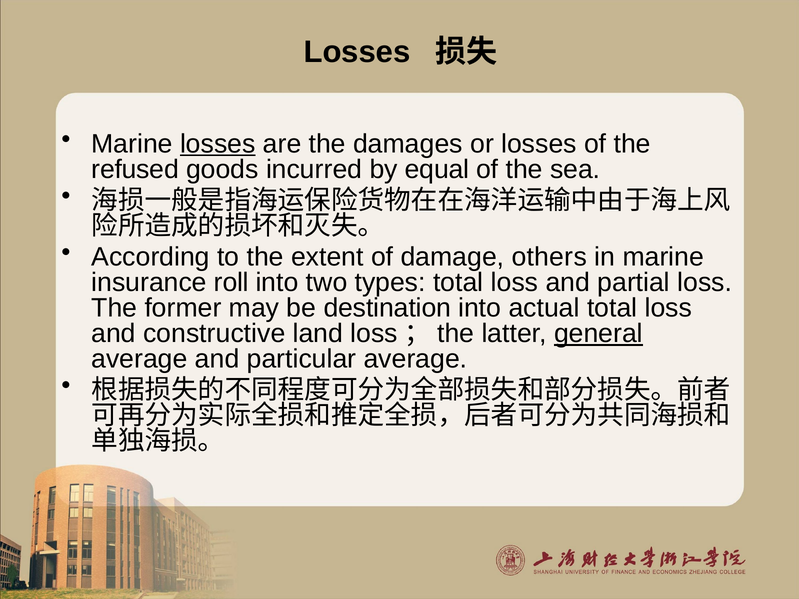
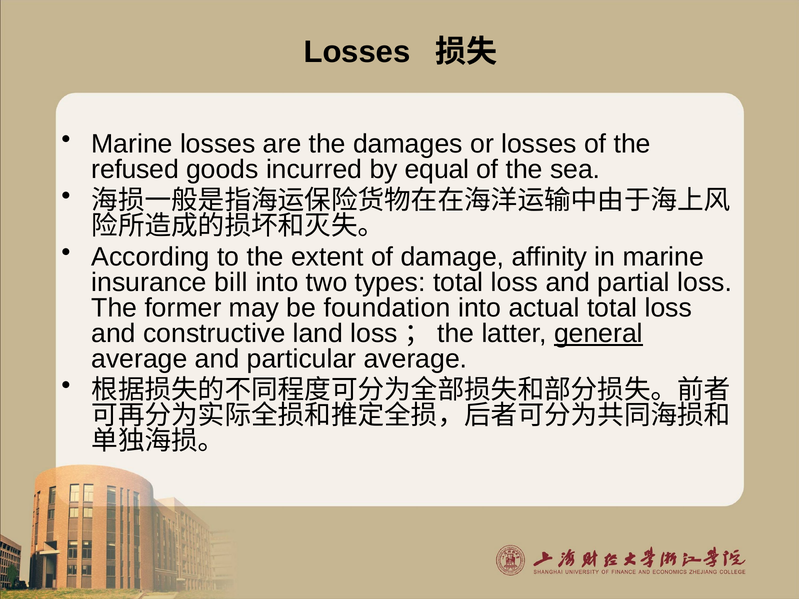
losses underline: present -> none (218, 144)
others: others -> affinity (549, 257)
roll: roll -> bill (231, 282)
destination: destination -> foundation (387, 308)
